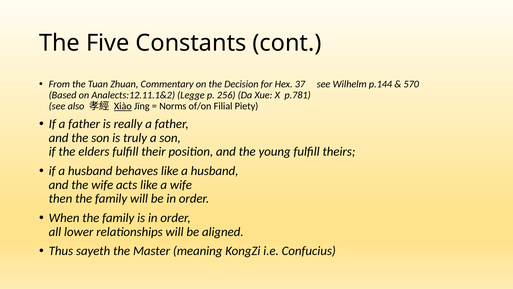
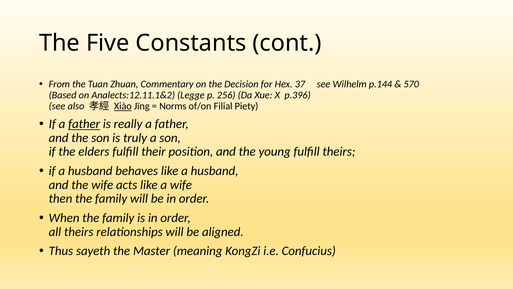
p.781: p.781 -> p.396 (298, 95)
father underline: none -> present (84, 124)
all lower: lower -> theirs (79, 231)
